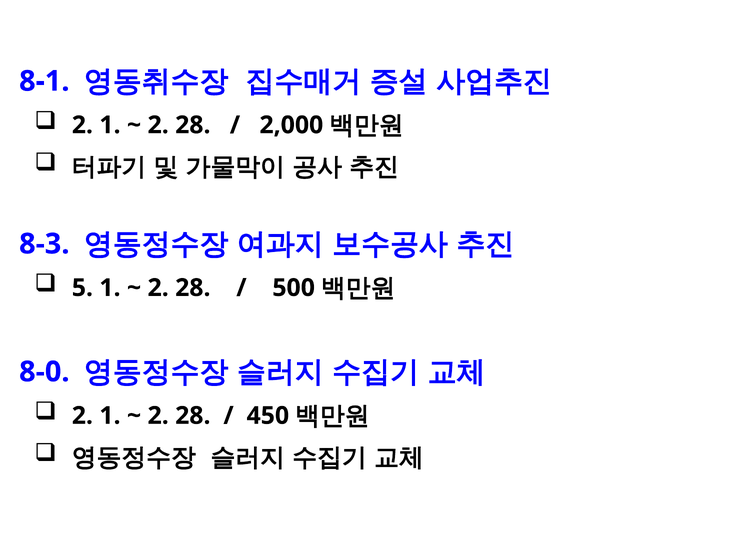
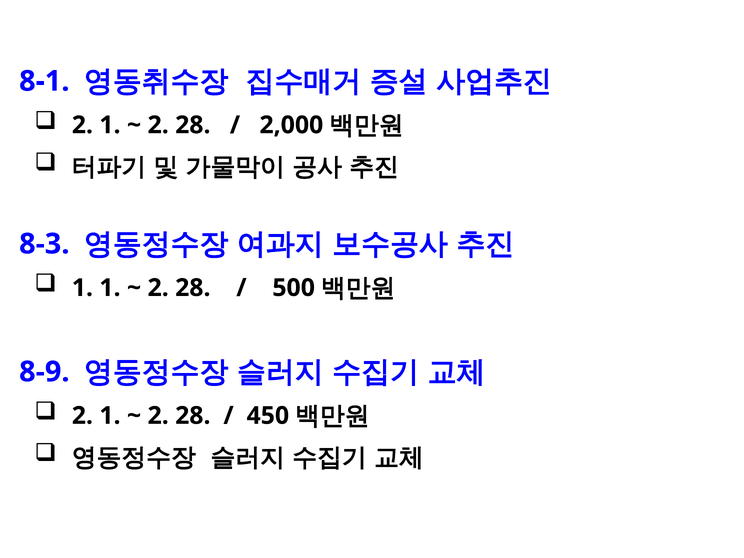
5: 5 -> 1 (82, 288)
8-0: 8-0 -> 8-9 (44, 372)
